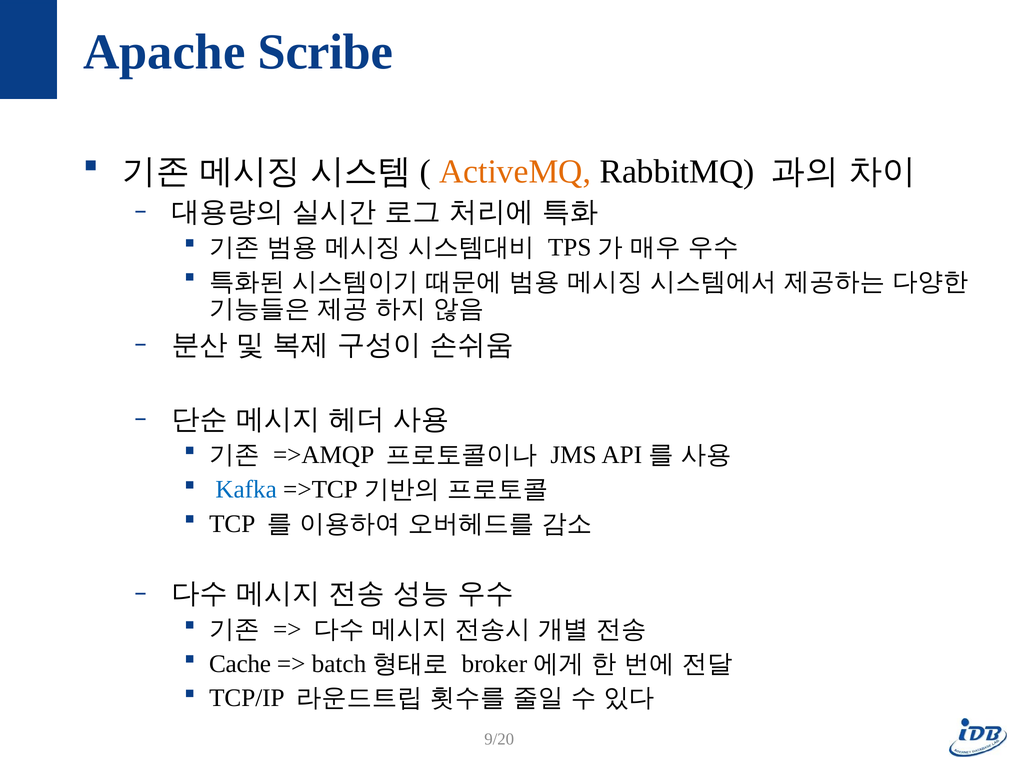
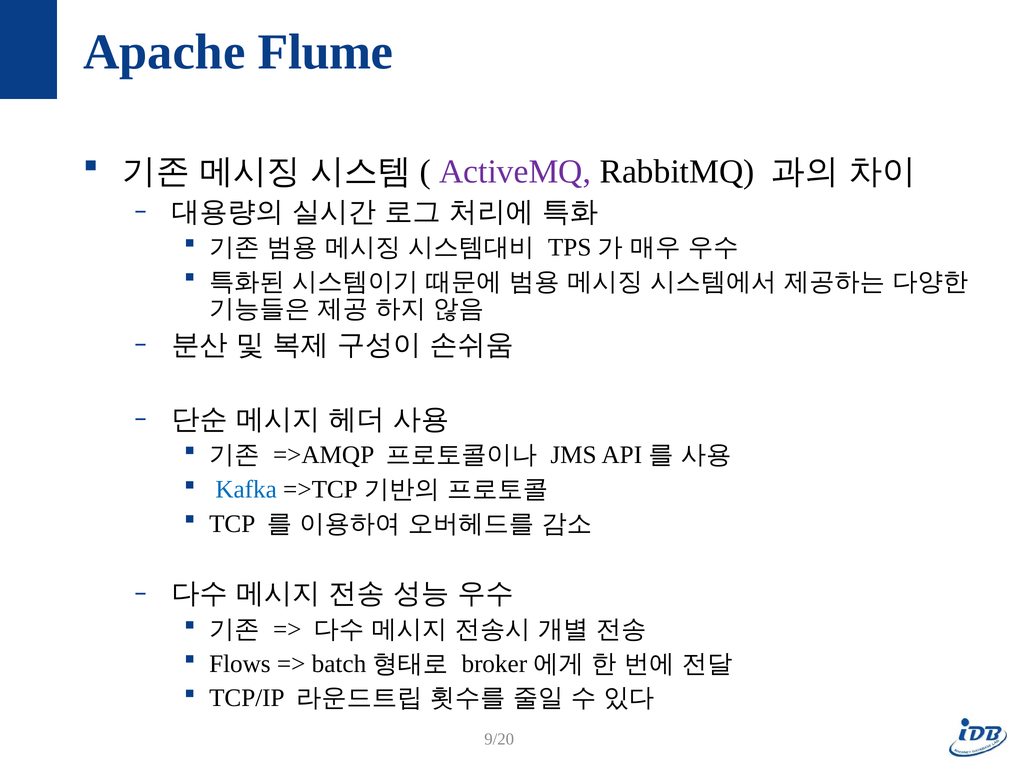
Scribe: Scribe -> Flume (325, 52)
ActiveMQ colour: orange -> purple (515, 171)
Cache: Cache -> Flows (240, 663)
